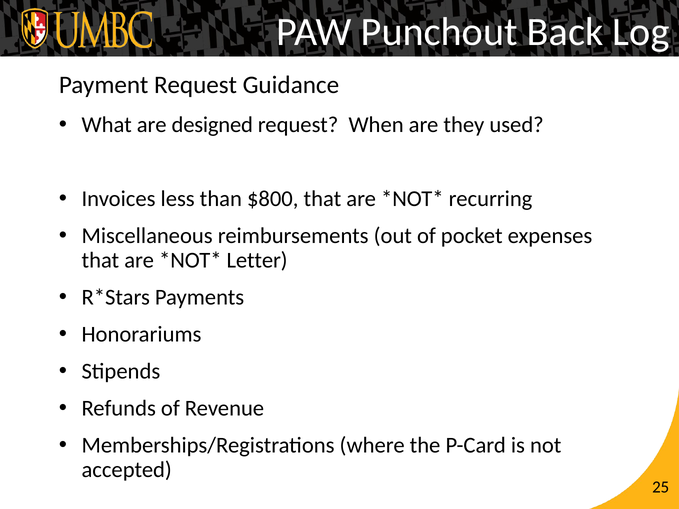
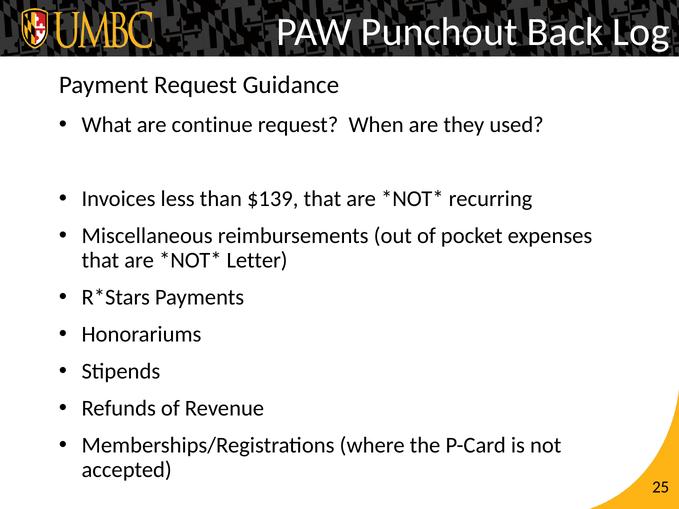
designed: designed -> continue (212, 125)
$800: $800 -> $139 (273, 199)
